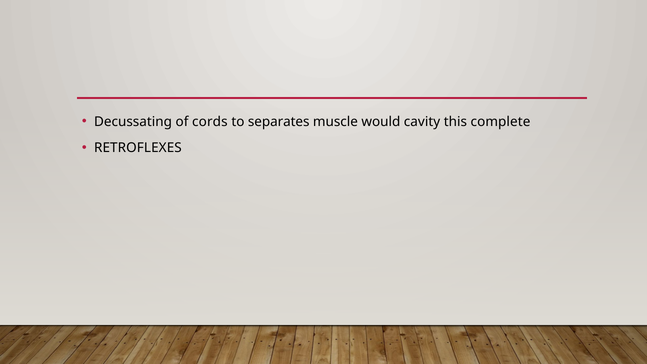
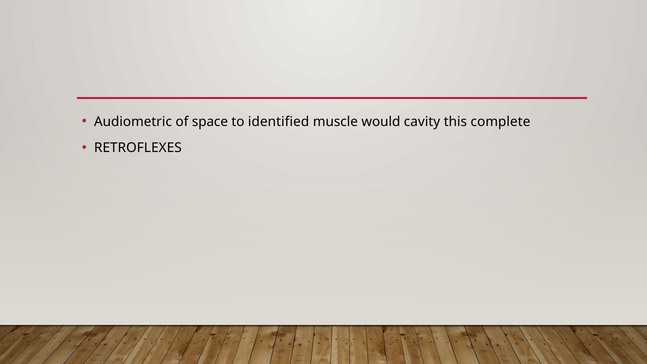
Decussating: Decussating -> Audiometric (133, 122)
cords: cords -> space (210, 122)
separates: separates -> identified (279, 122)
